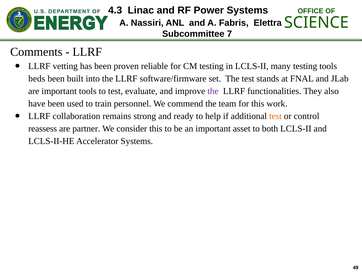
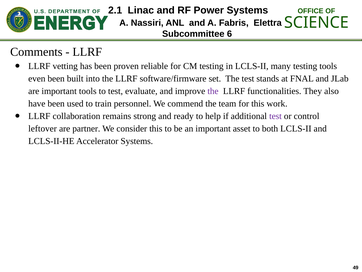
4.3: 4.3 -> 2.1 (115, 10)
7: 7 -> 6 (229, 34)
beds: beds -> even (37, 78)
test colour: orange -> purple (275, 116)
reassess: reassess -> leftover (43, 128)
